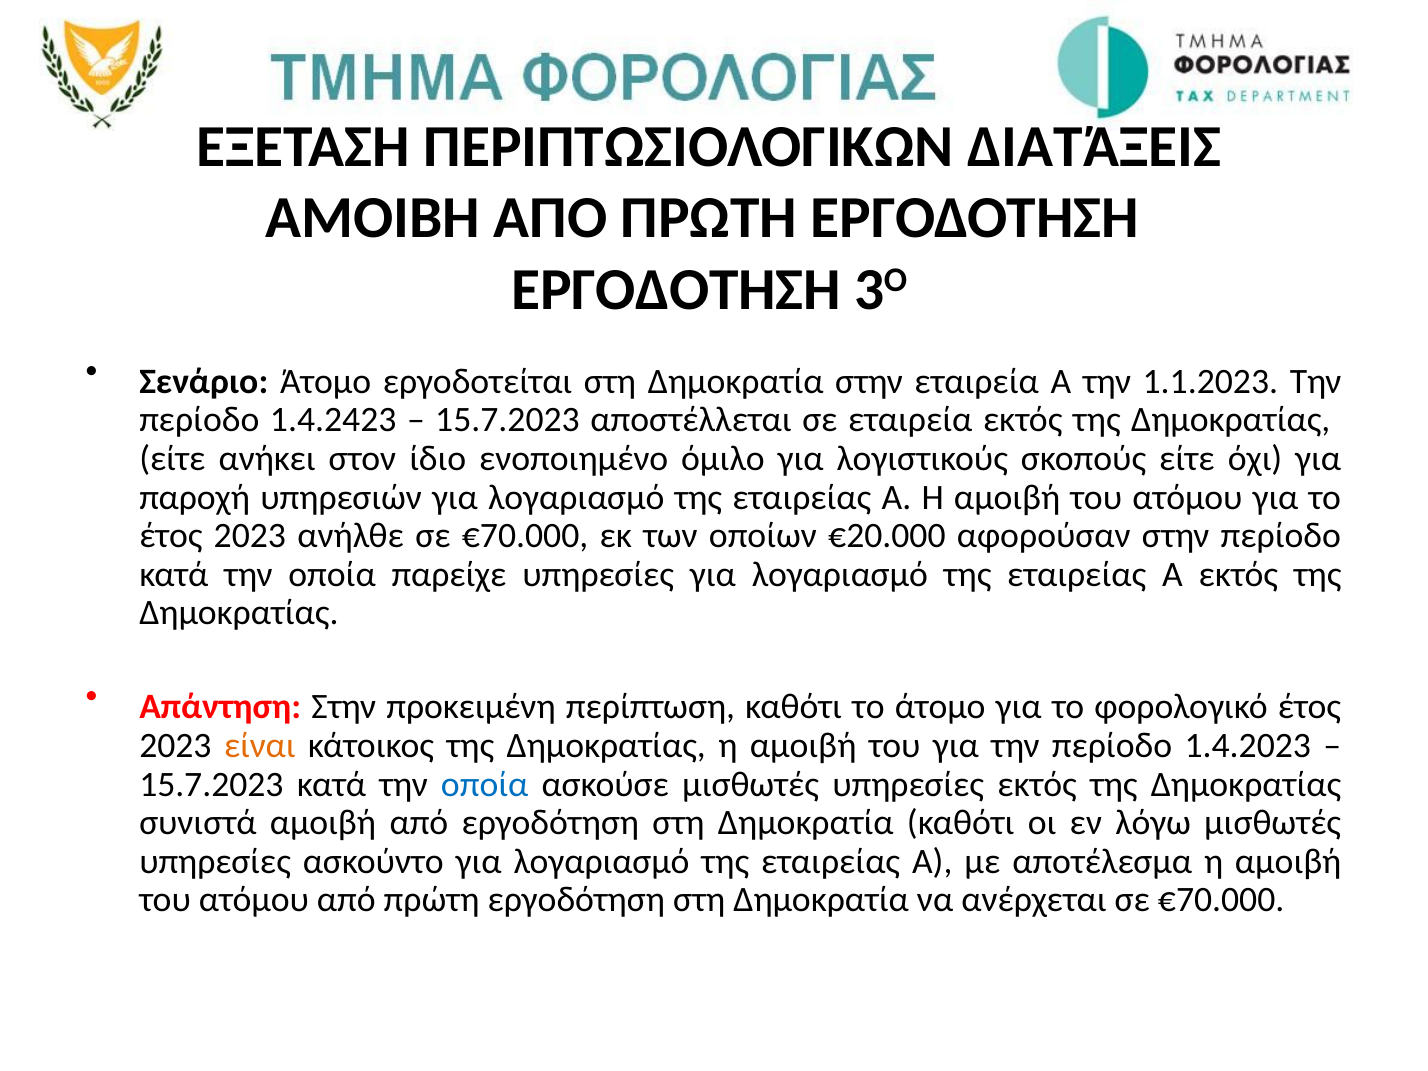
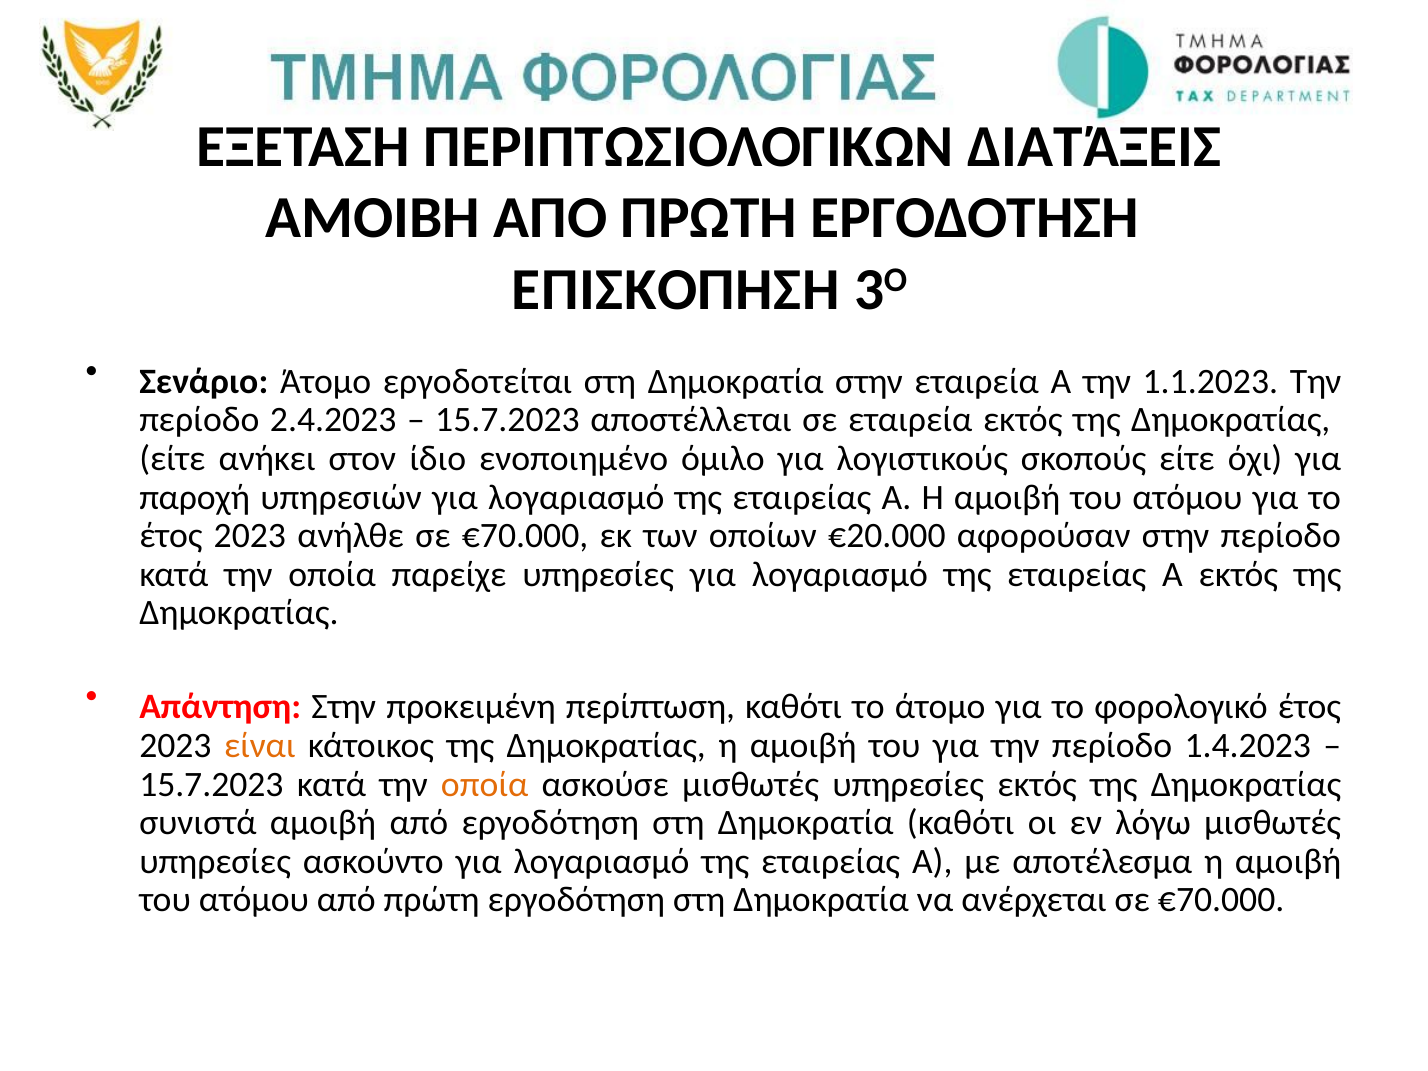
ΕΡΓΟΔΟΤΗΣΗ: ΕΡΓΟΔΟΤΗΣΗ -> ΕΠΙΣΚΟΠΗΣΗ (676, 290)
1.4.2423: 1.4.2423 -> 2.4.2023 (333, 420)
οποία colour: blue -> orange (485, 784)
